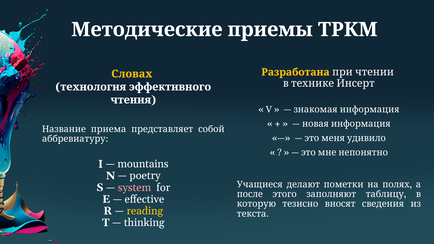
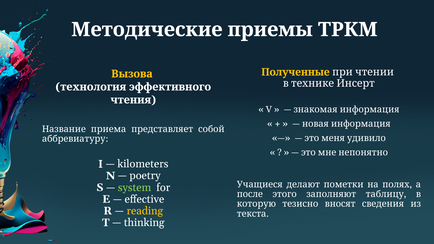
Разработана: Разработана -> Полученные (295, 72)
Словах: Словах -> Вызова (132, 74)
mountains: mountains -> kilometers (143, 164)
system colour: pink -> light green (135, 188)
